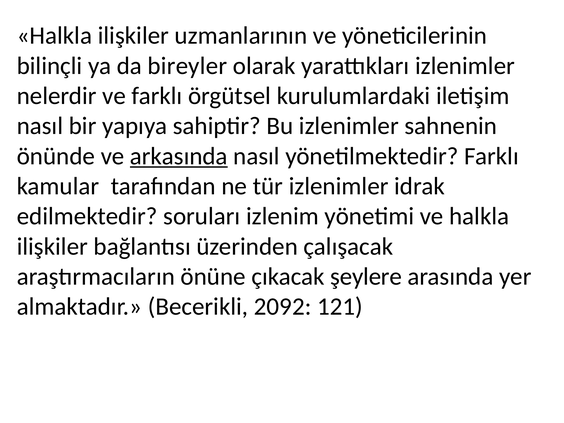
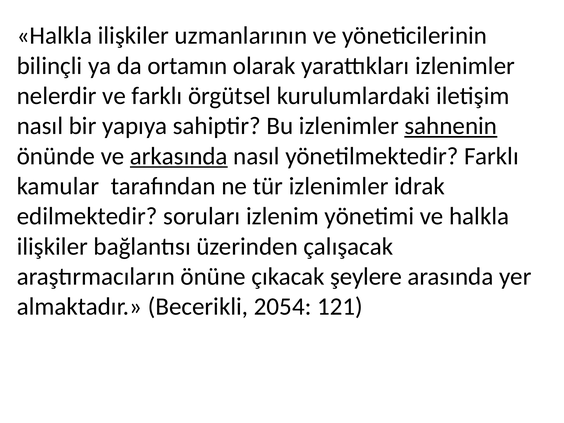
bireyler: bireyler -> ortamın (188, 66)
sahnenin underline: none -> present (451, 126)
2092: 2092 -> 2054 (283, 307)
